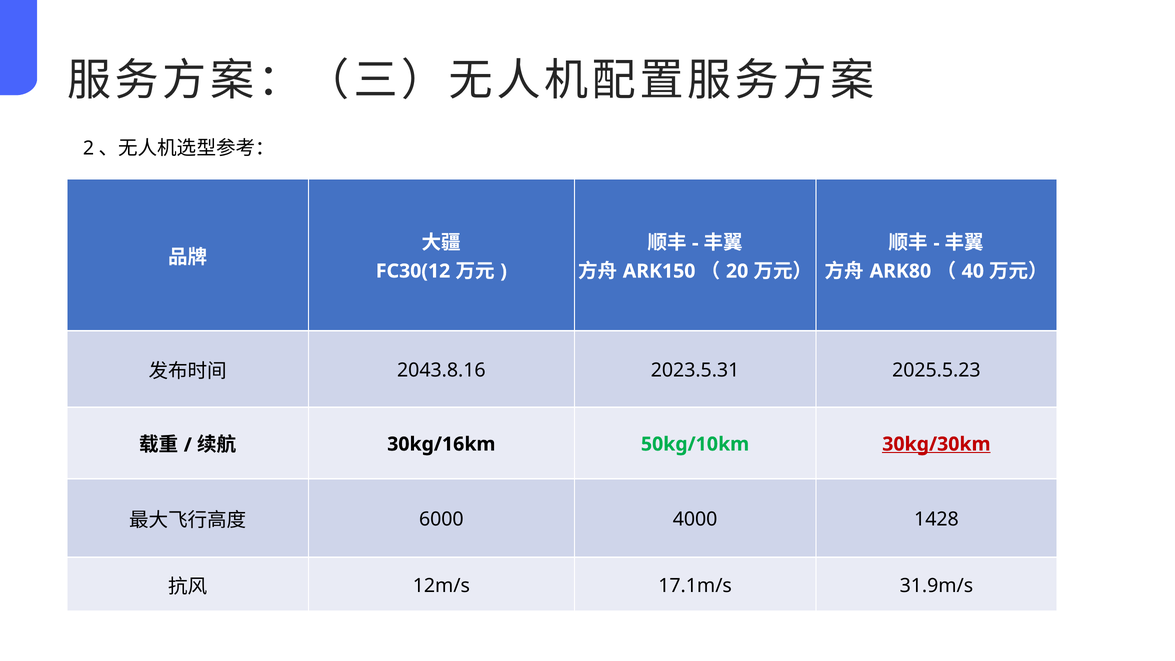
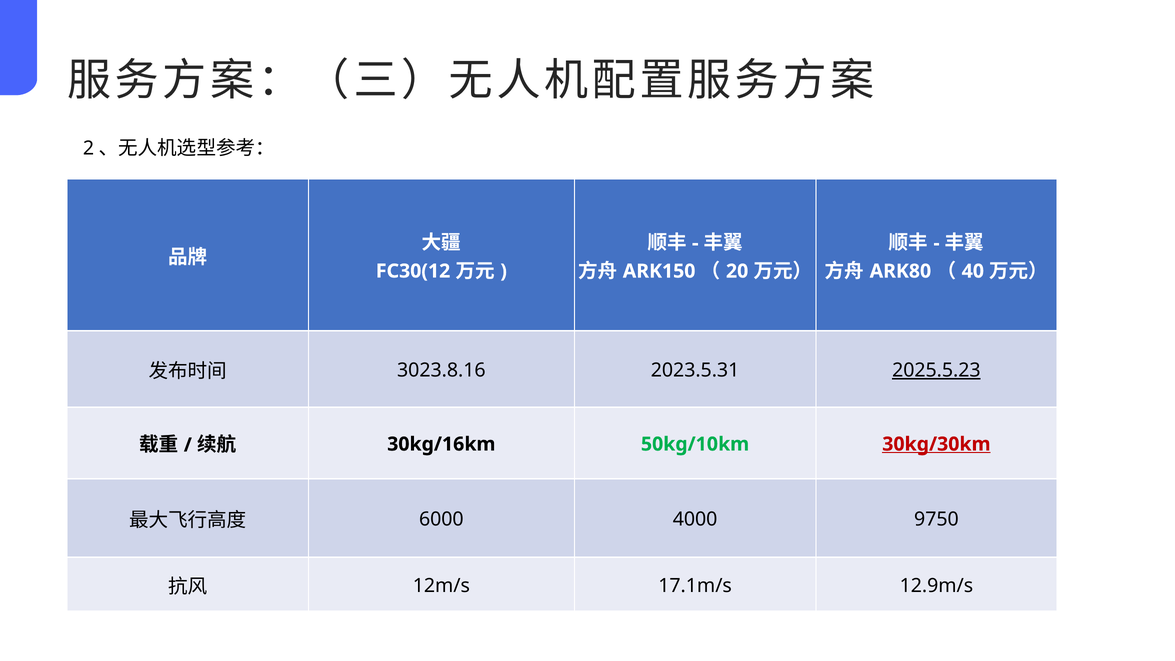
2043.8.16: 2043.8.16 -> 3023.8.16 (441, 370)
2025.5.23 underline: none -> present (936, 370)
1428: 1428 -> 9750 (936, 519)
31.9m/s: 31.9m/s -> 12.9m/s (936, 586)
